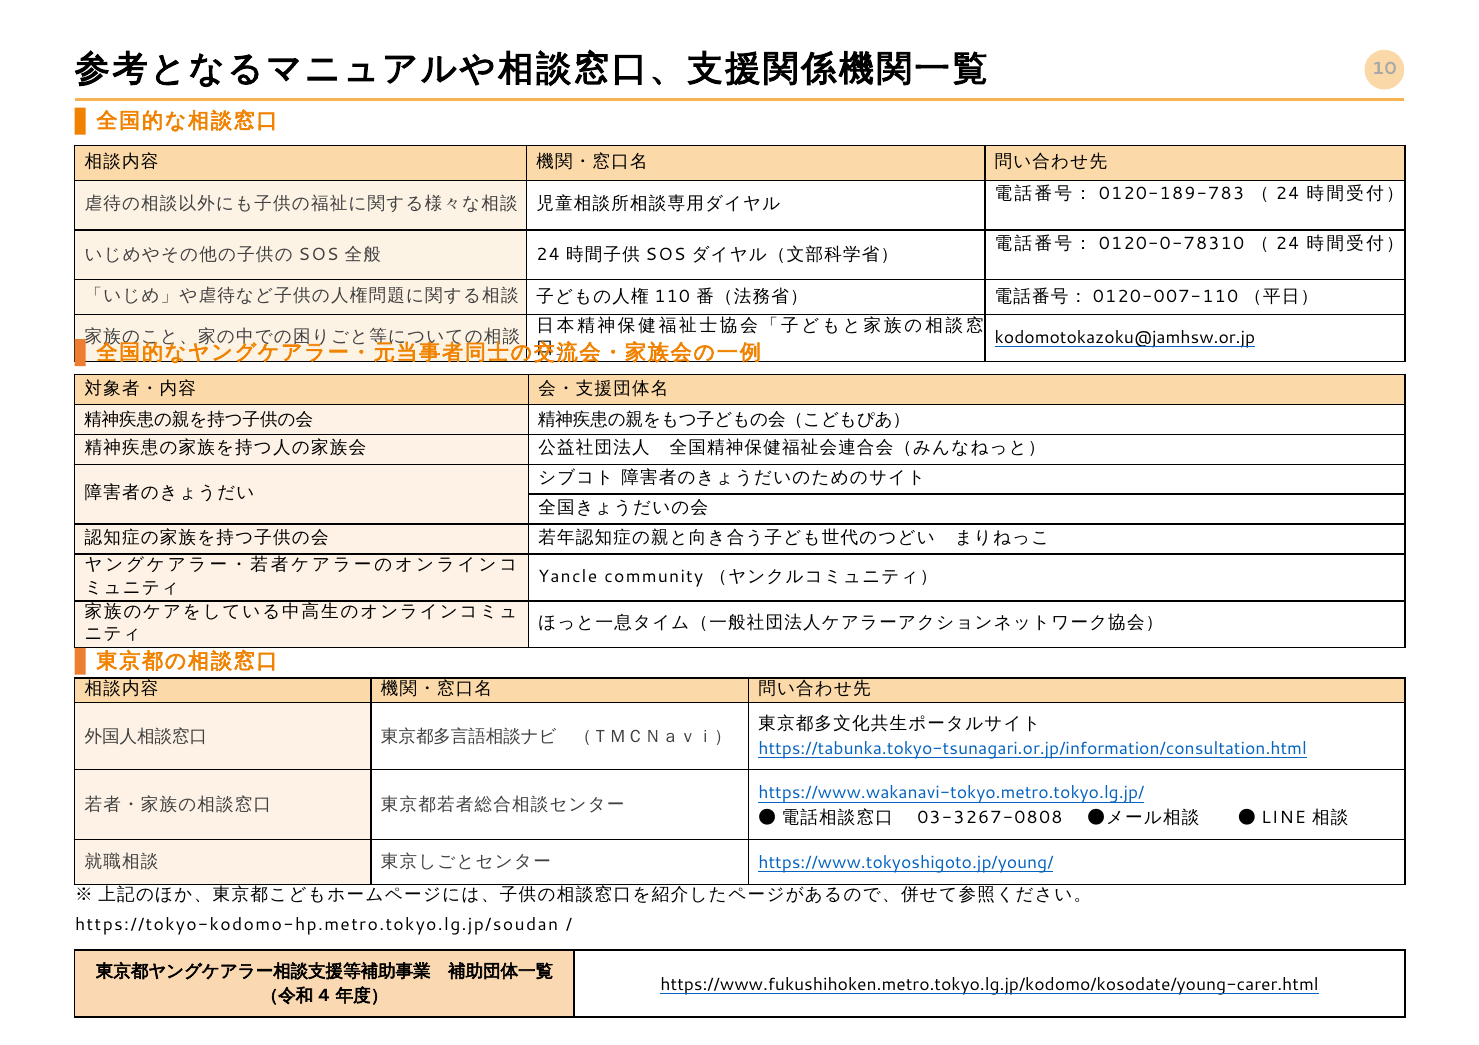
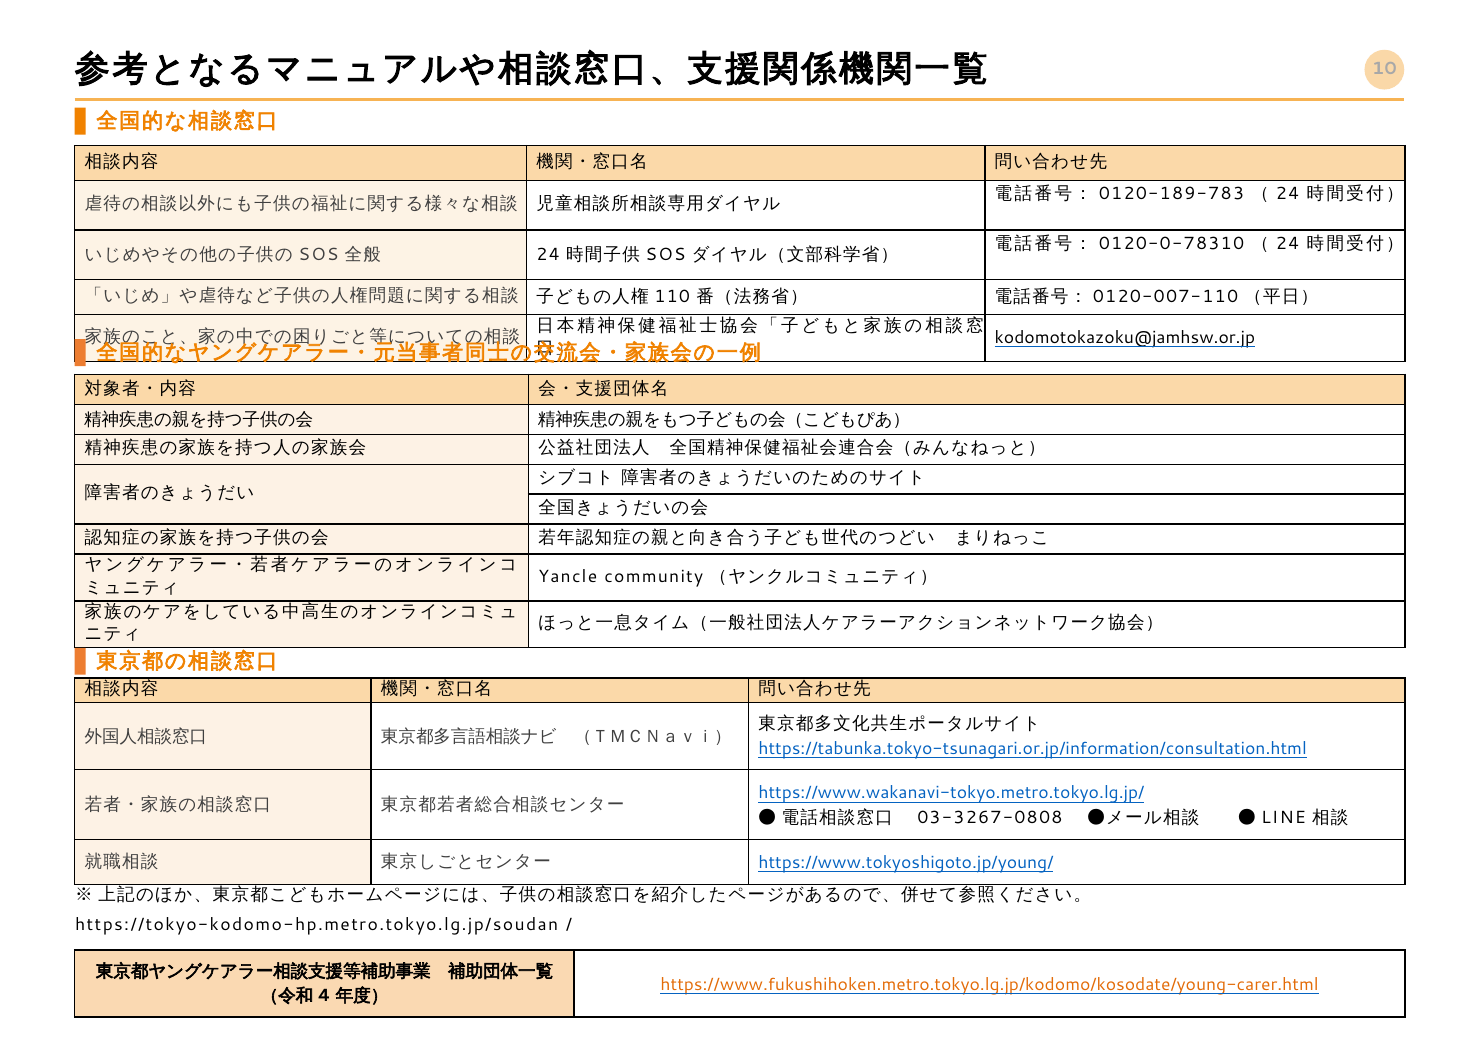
https://www.fukushihoken.metro.tokyo.lg.jp/kodomo/kosodate/young-carer.html colour: black -> orange (990, 985)
